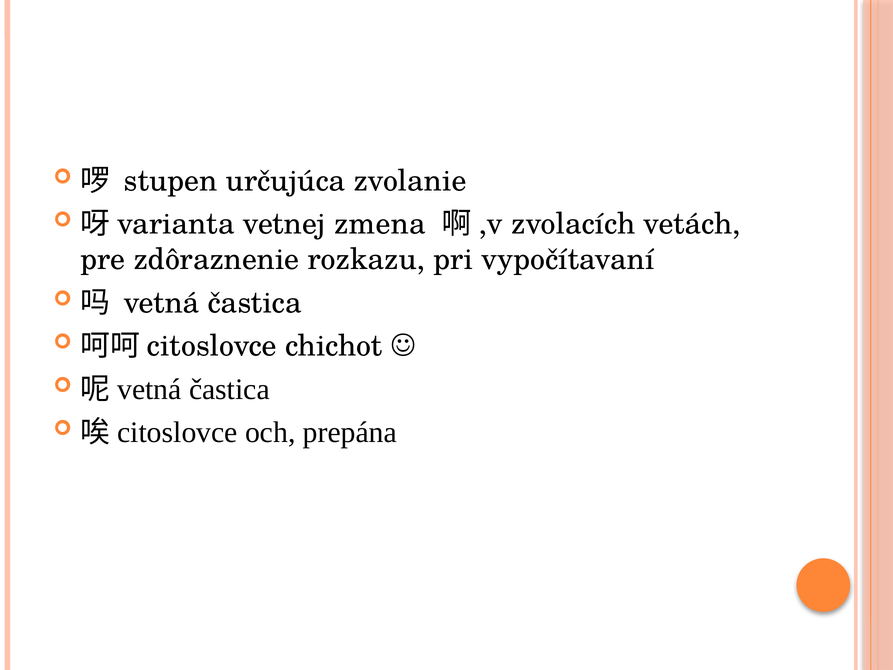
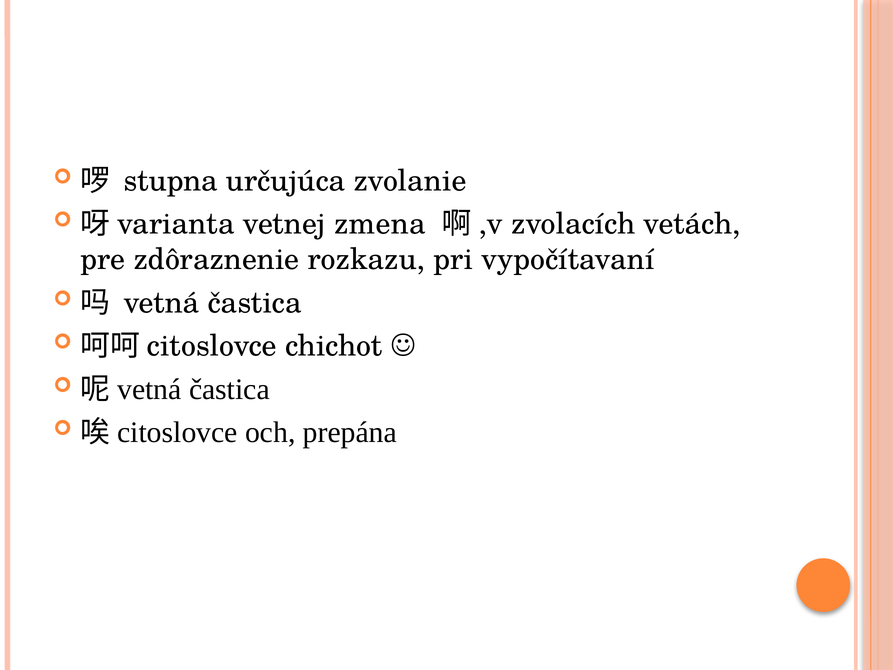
stupen: stupen -> stupna (171, 181)
